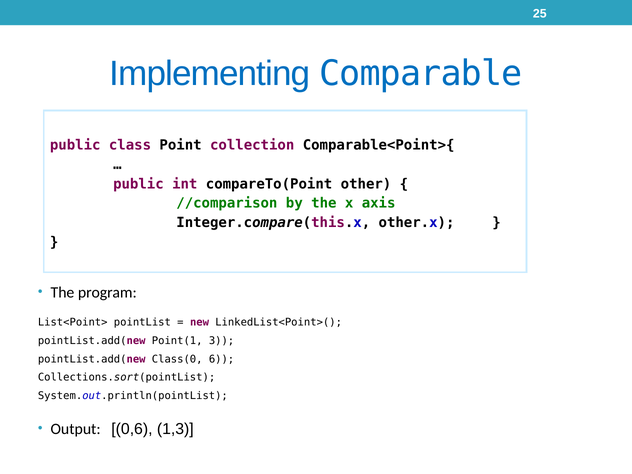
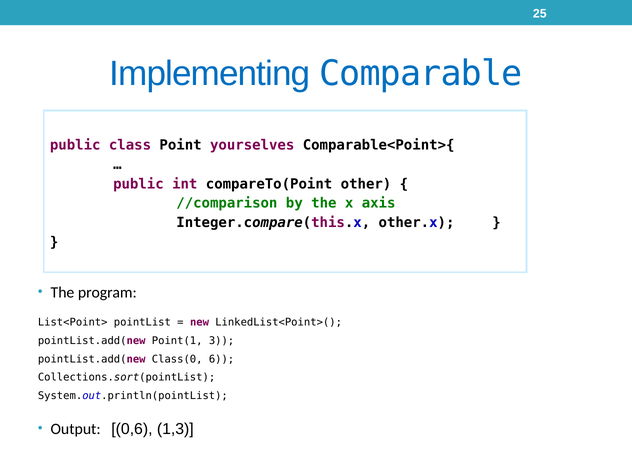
collection: collection -> yourselves (252, 145)
